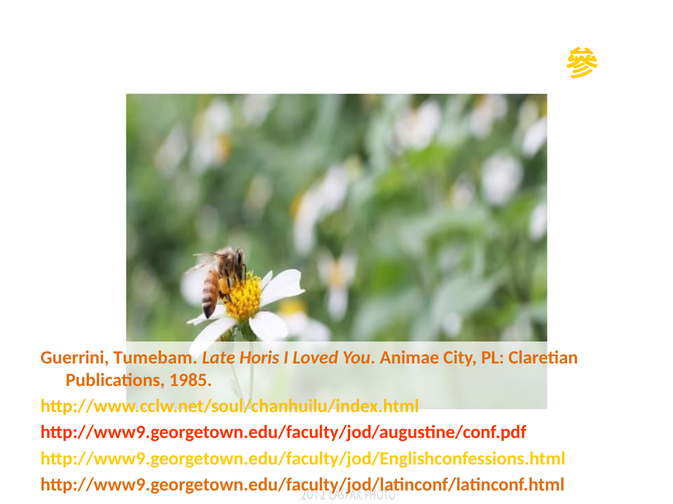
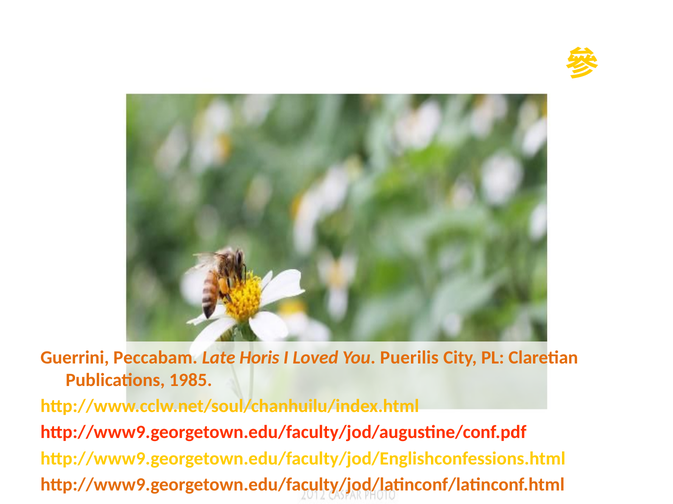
Tumebam: Tumebam -> Peccabam (155, 358)
Animae: Animae -> Puerilis (409, 358)
